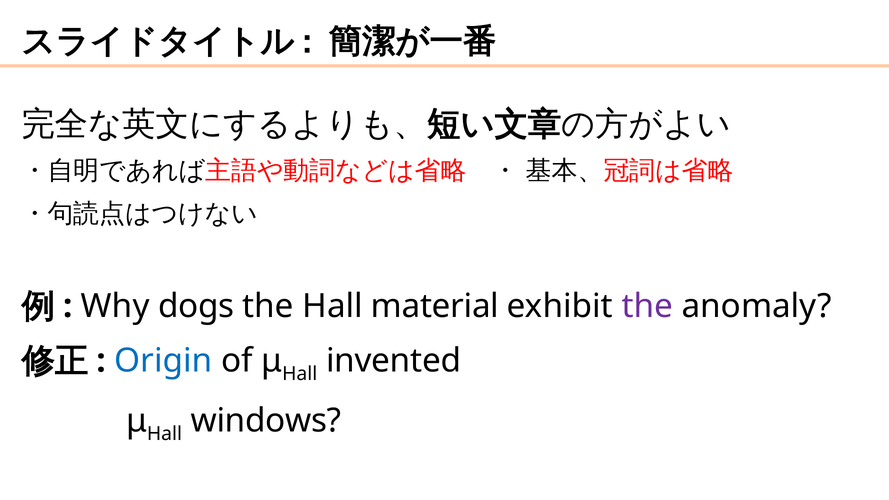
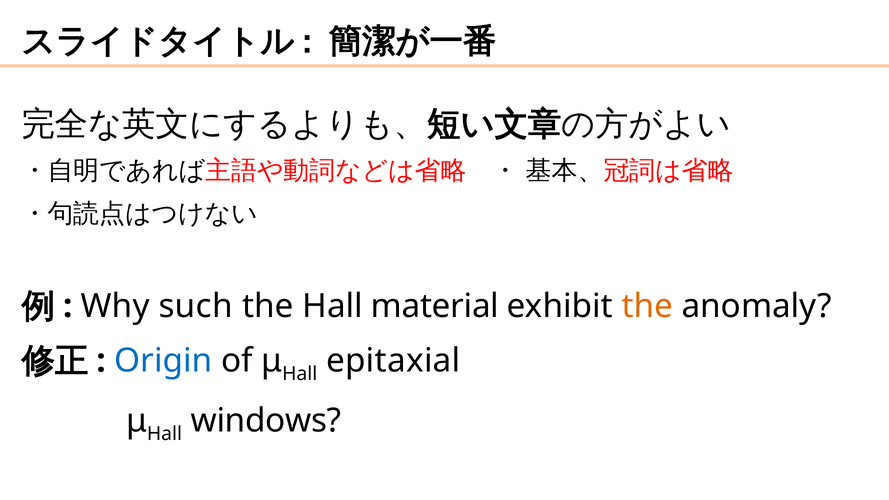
dogs: dogs -> such (196, 306)
the colour: purple -> orange (647, 306)
invented: invented -> epitaxial (393, 361)
